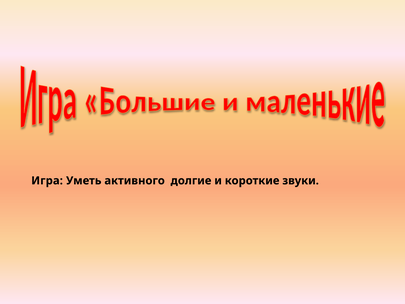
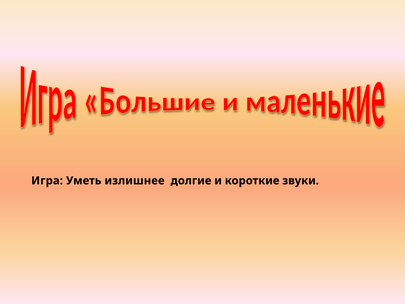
активного: активного -> излишнее (135, 181)
